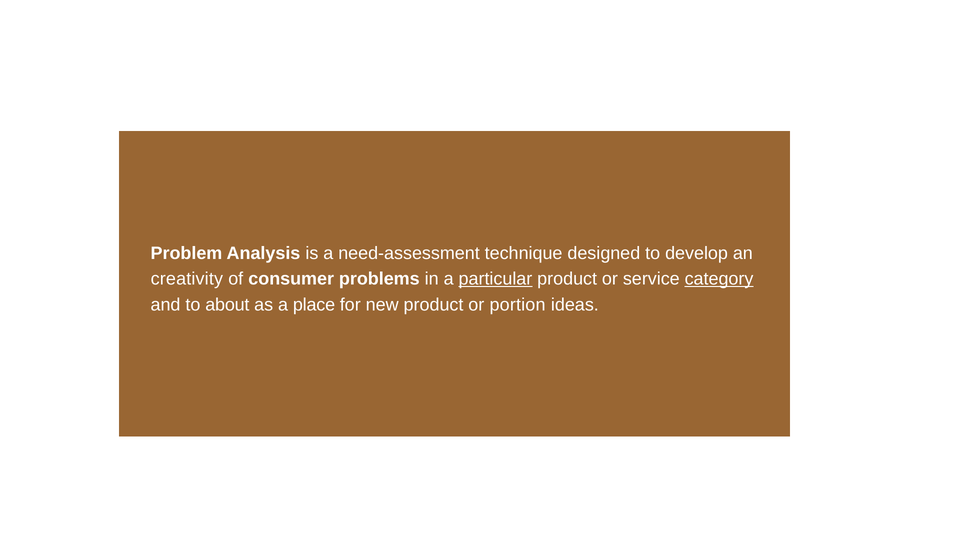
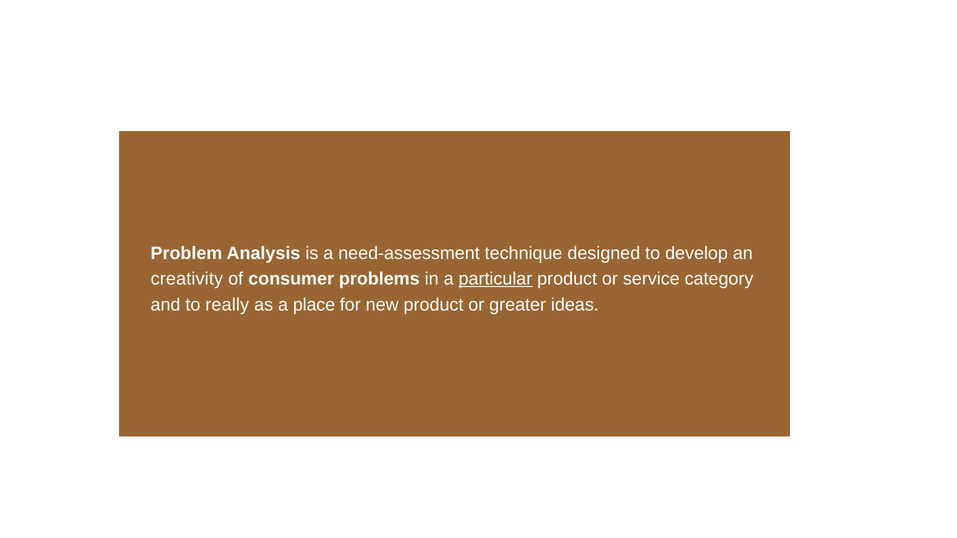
category underline: present -> none (719, 279)
about: about -> really (227, 305)
portion: portion -> greater (518, 305)
